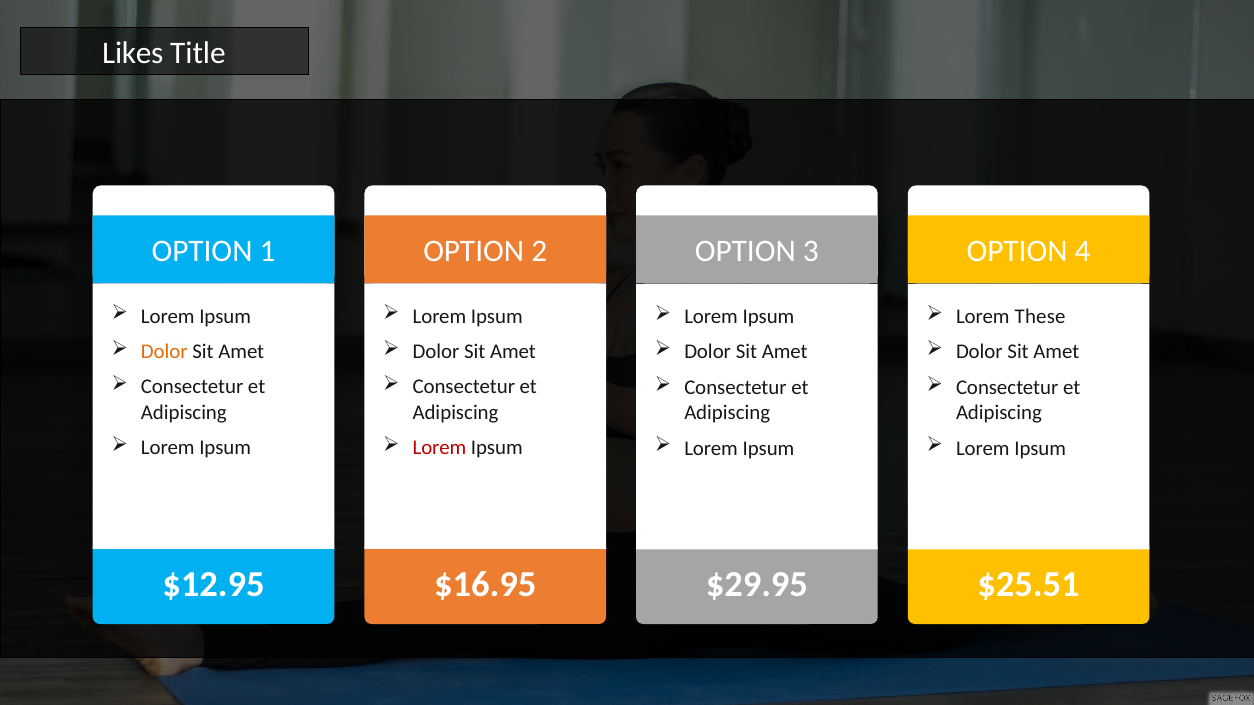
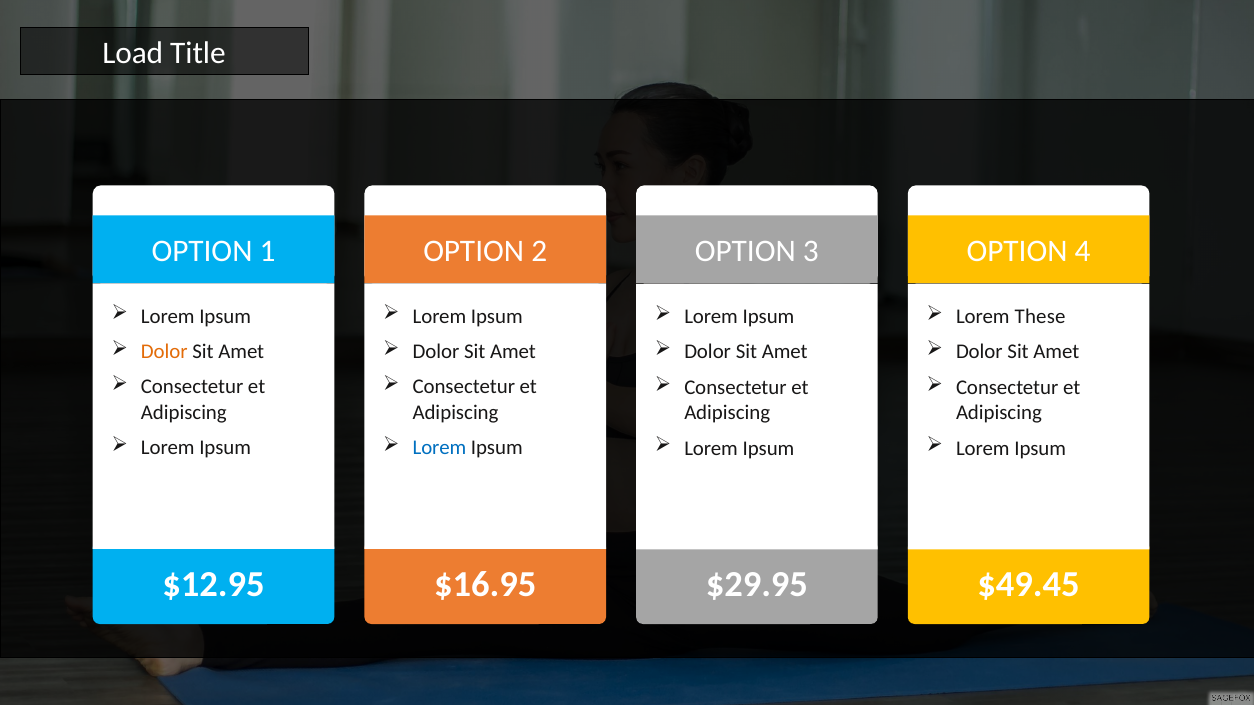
Likes: Likes -> Load (133, 53)
Lorem colour: red -> blue (439, 448)
$25.51: $25.51 -> $49.45 (1029, 585)
